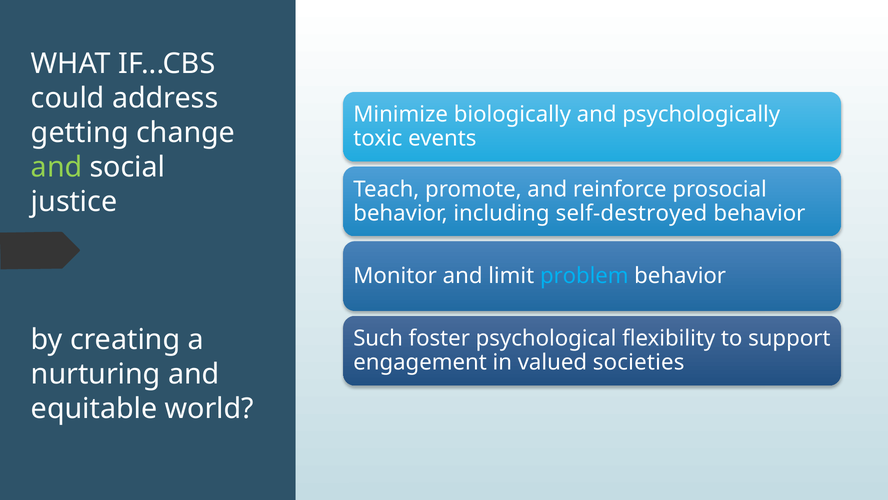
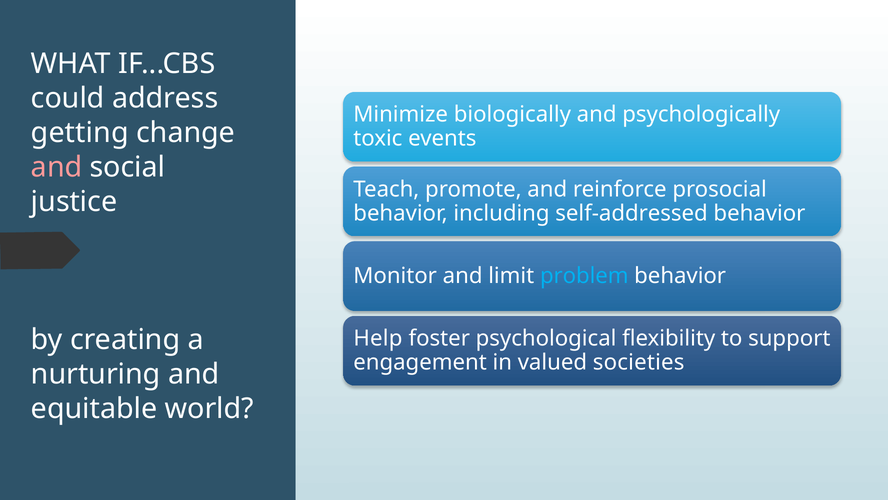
and colour: light green -> pink (57, 167)
self-destroyed: self-destroyed -> self-addressed (632, 213)
Such: Such -> Help (378, 338)
